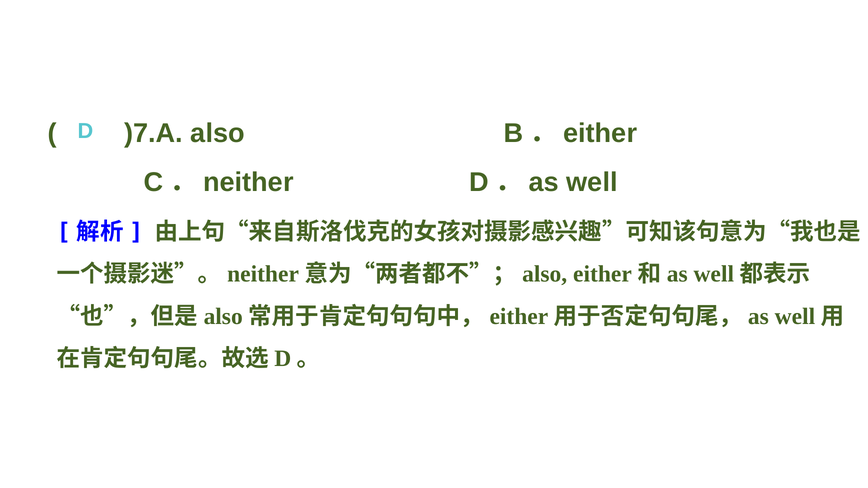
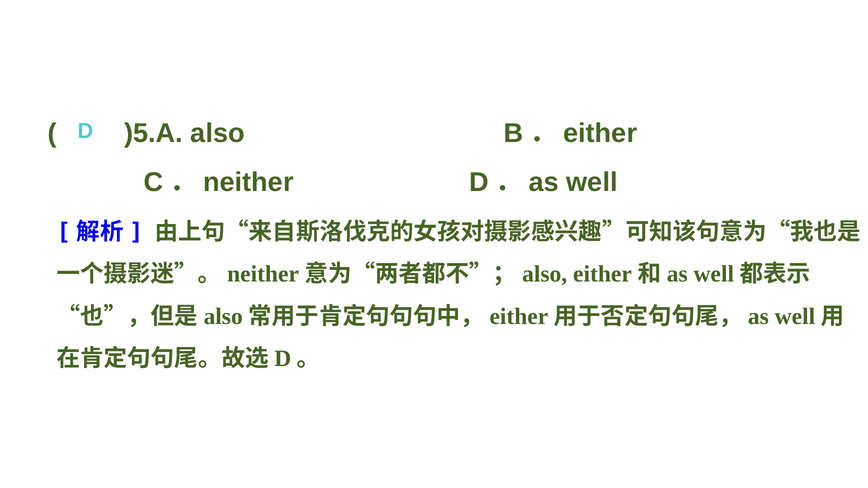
)7.A: )7.A -> )5.A (154, 133)
